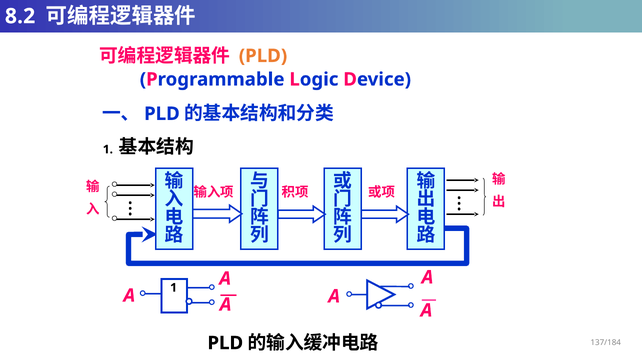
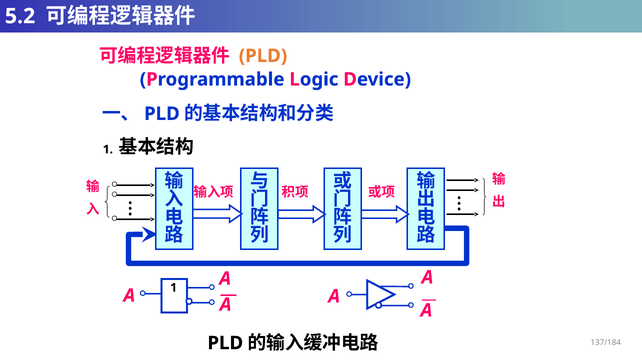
8.2: 8.2 -> 5.2 (20, 16)
